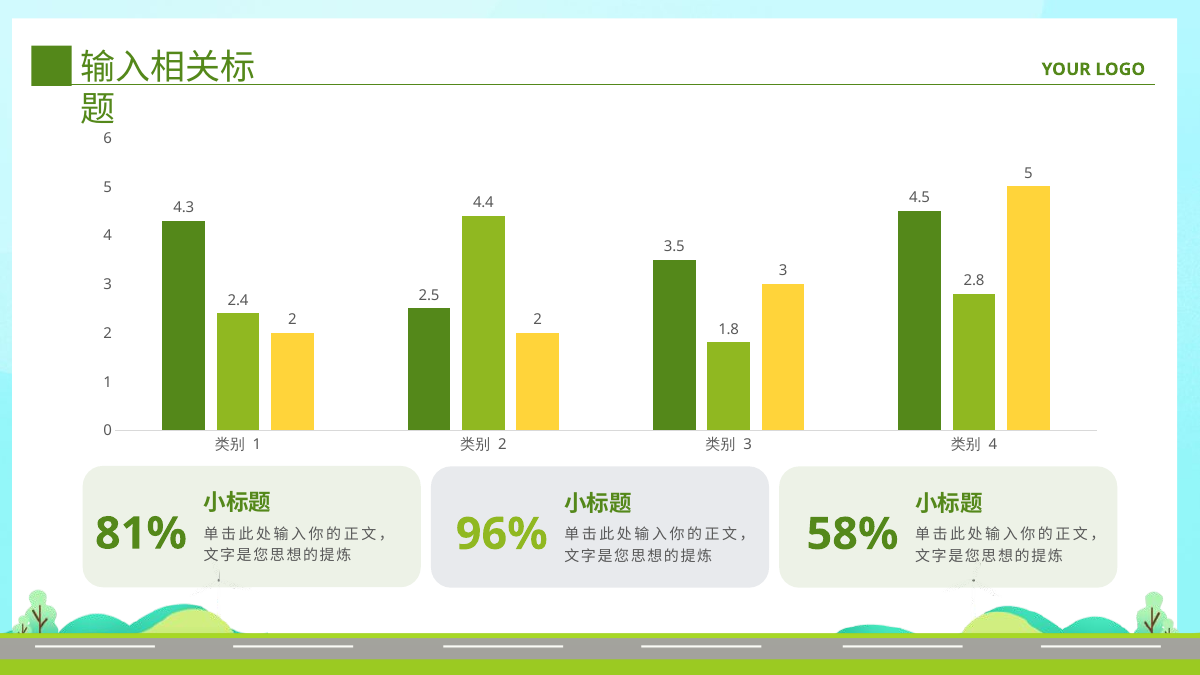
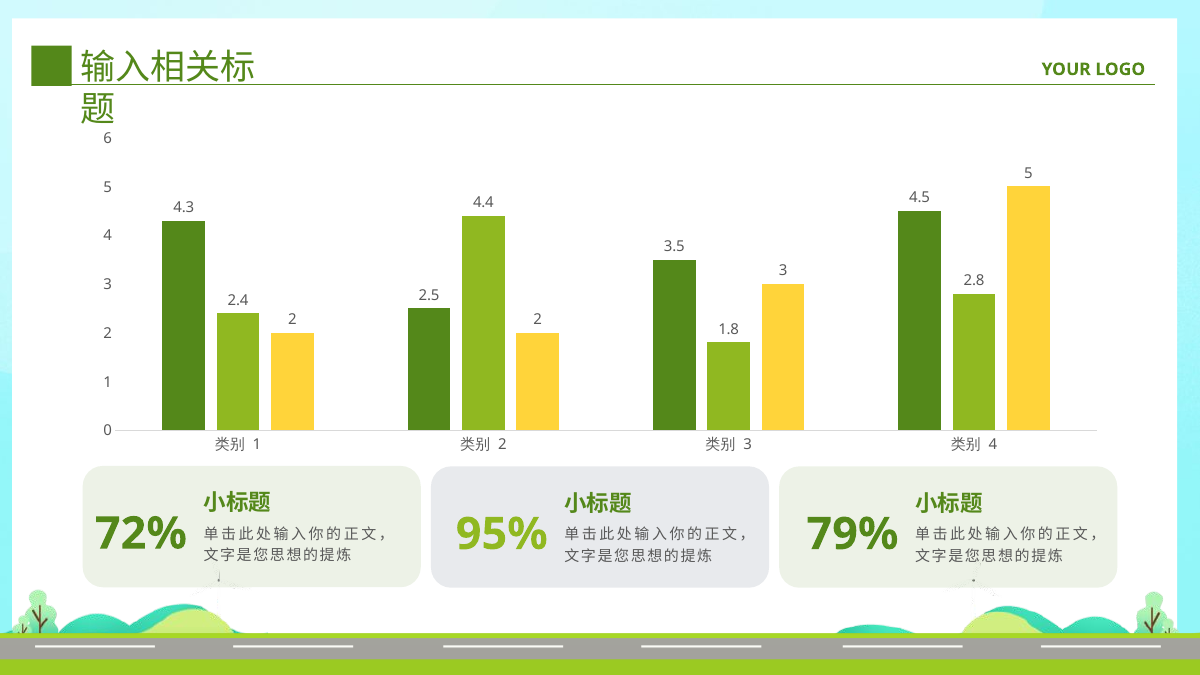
81%: 81% -> 72% (141, 534)
96%: 96% -> 95% (502, 534)
58%: 58% -> 79% (852, 534)
